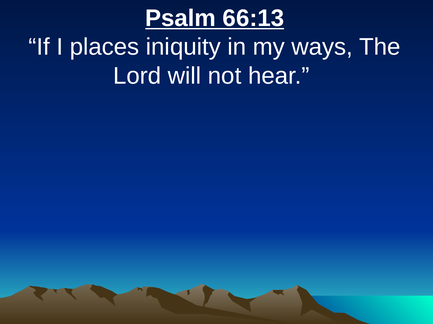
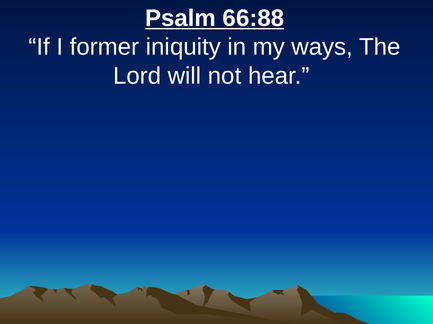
66:13: 66:13 -> 66:88 (253, 18)
places: places -> former (105, 47)
